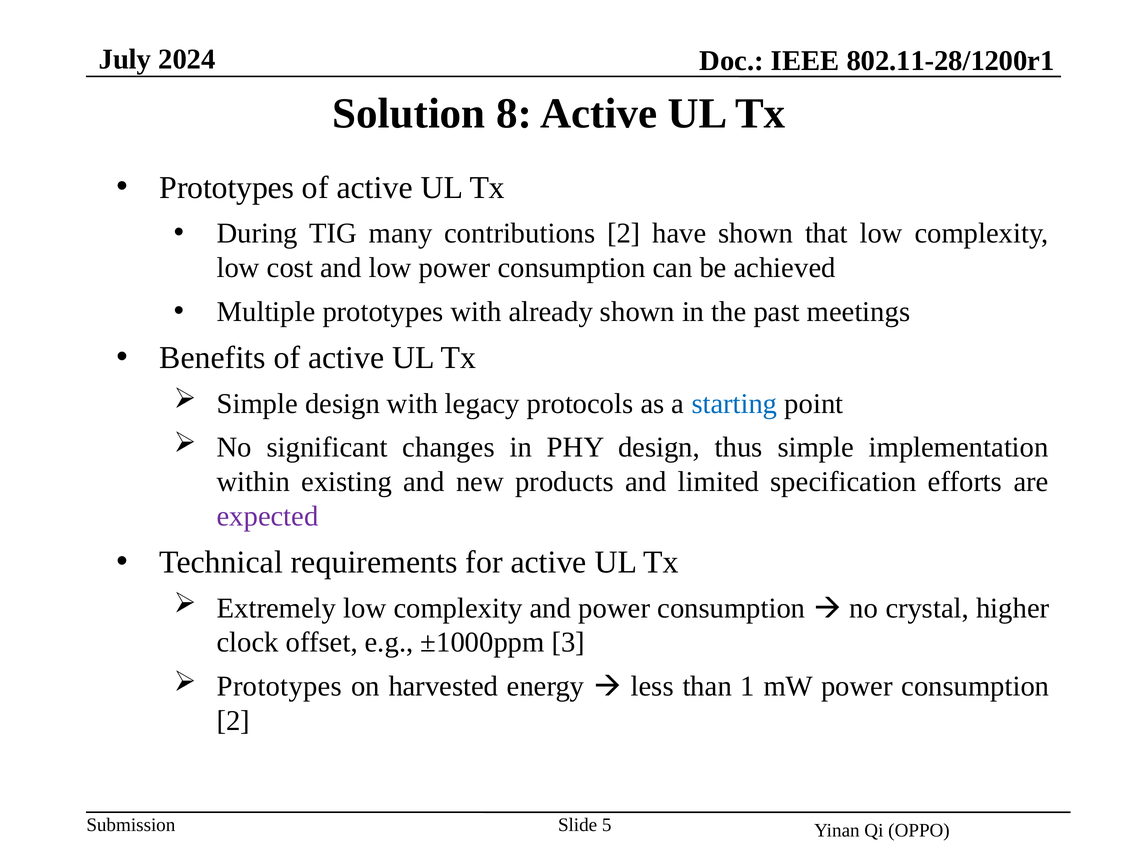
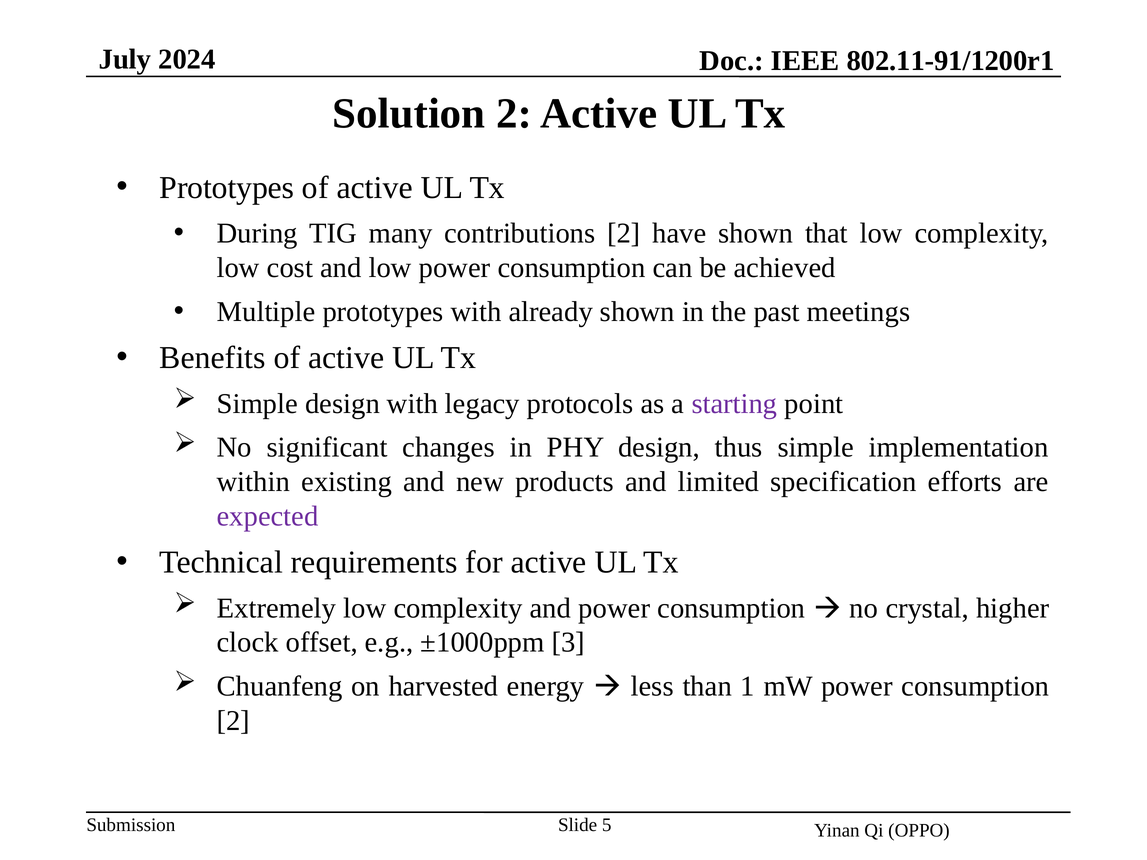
802.11-28/1200r1: 802.11-28/1200r1 -> 802.11-91/1200r1 (950, 61)
Solution 8: 8 -> 2 (514, 114)
starting colour: blue -> purple (734, 404)
Prototypes: Prototypes -> Chuanfeng (280, 687)
